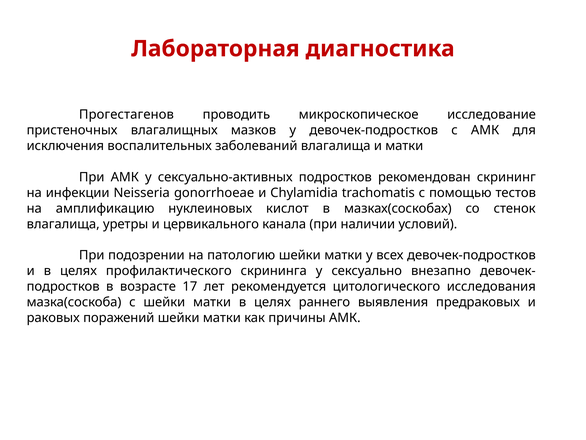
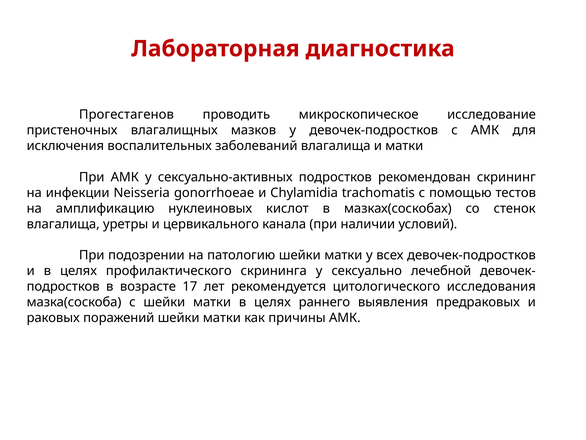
внезапно: внезапно -> лечебной (441, 271)
